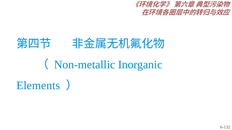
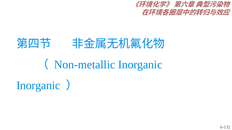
Elements: Elements -> Inorganic (38, 86)
